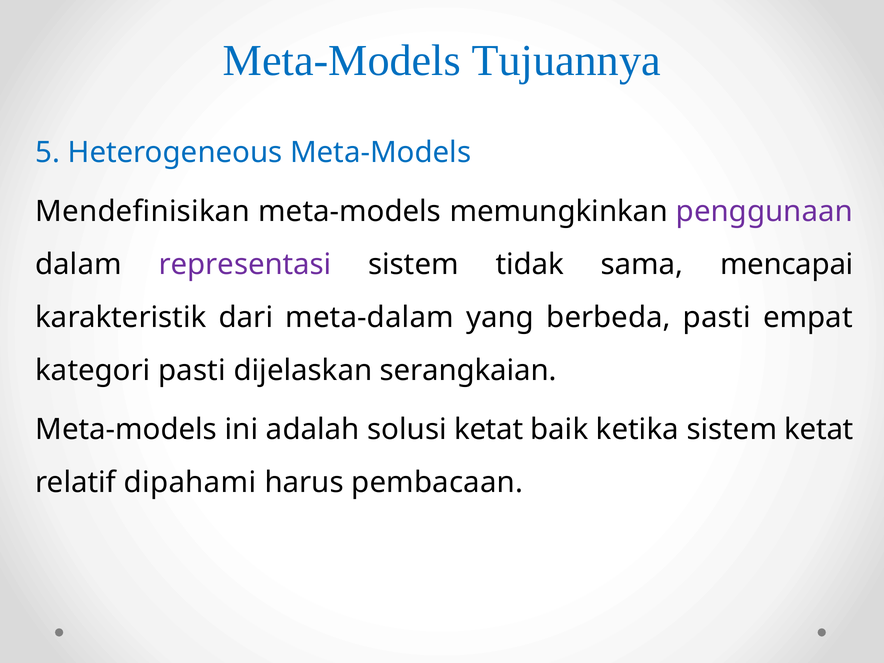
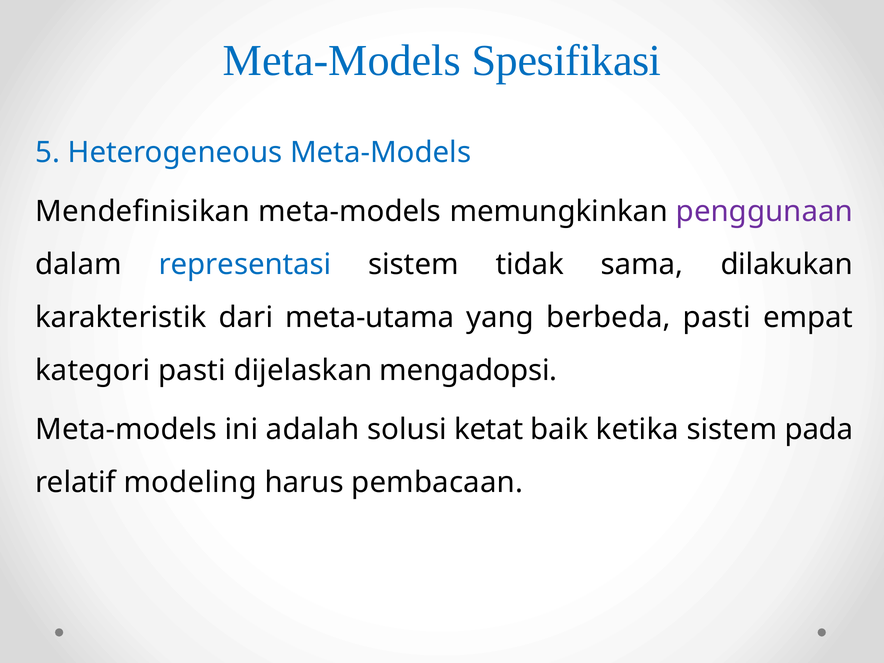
Tujuannya: Tujuannya -> Spesifikasi (567, 61)
representasi colour: purple -> blue (245, 264)
mencapai: mencapai -> dilakukan (787, 264)
meta-dalam: meta-dalam -> meta-utama (370, 317)
serangkaian: serangkaian -> mengadopsi (468, 370)
sistem ketat: ketat -> pada (819, 429)
dipahami: dipahami -> modeling (190, 482)
